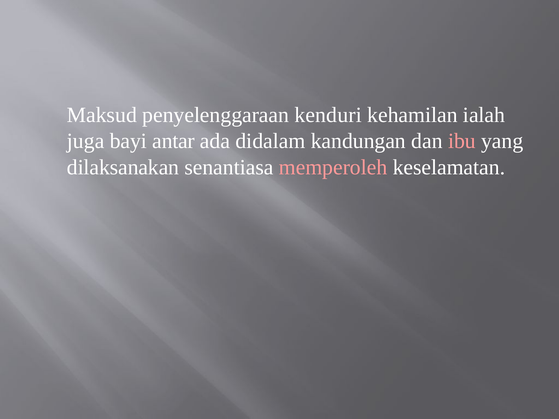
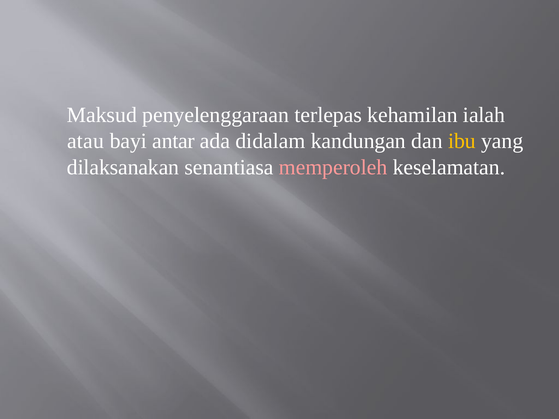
kenduri: kenduri -> terlepas (328, 115)
juga: juga -> atau (86, 141)
ibu colour: pink -> yellow (462, 141)
